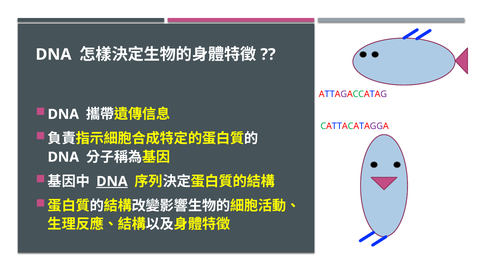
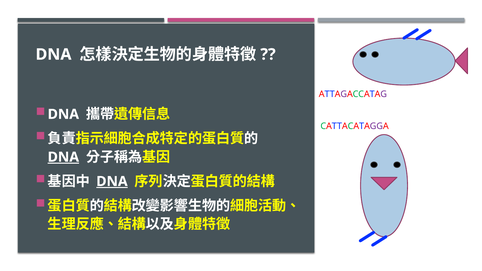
DNA underline: none -> present (63, 157)
